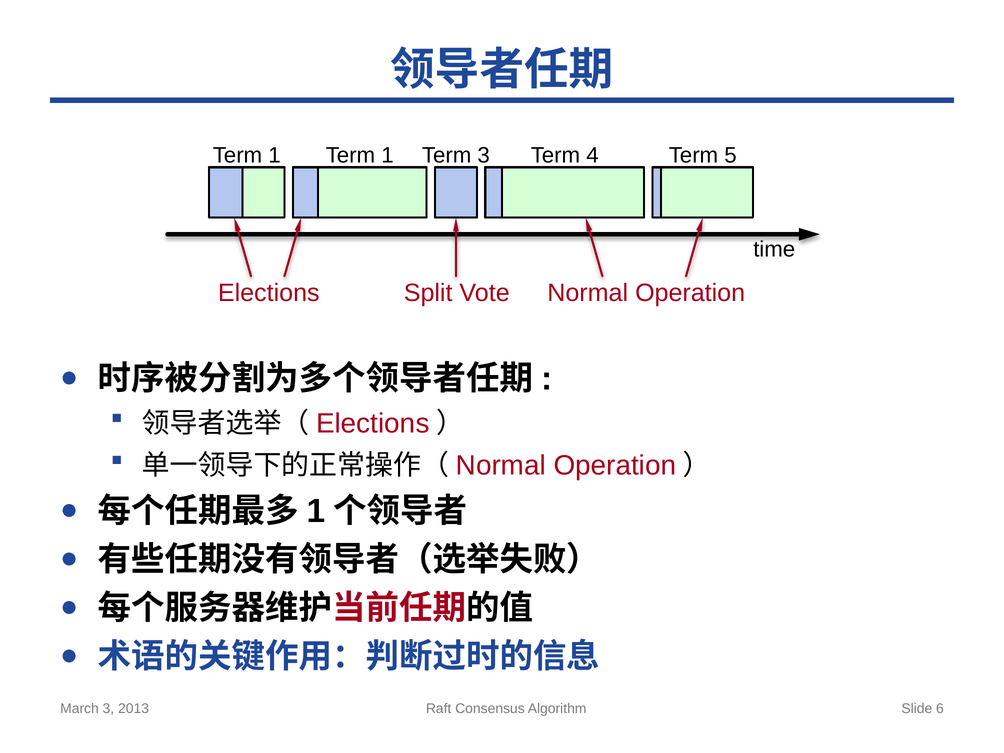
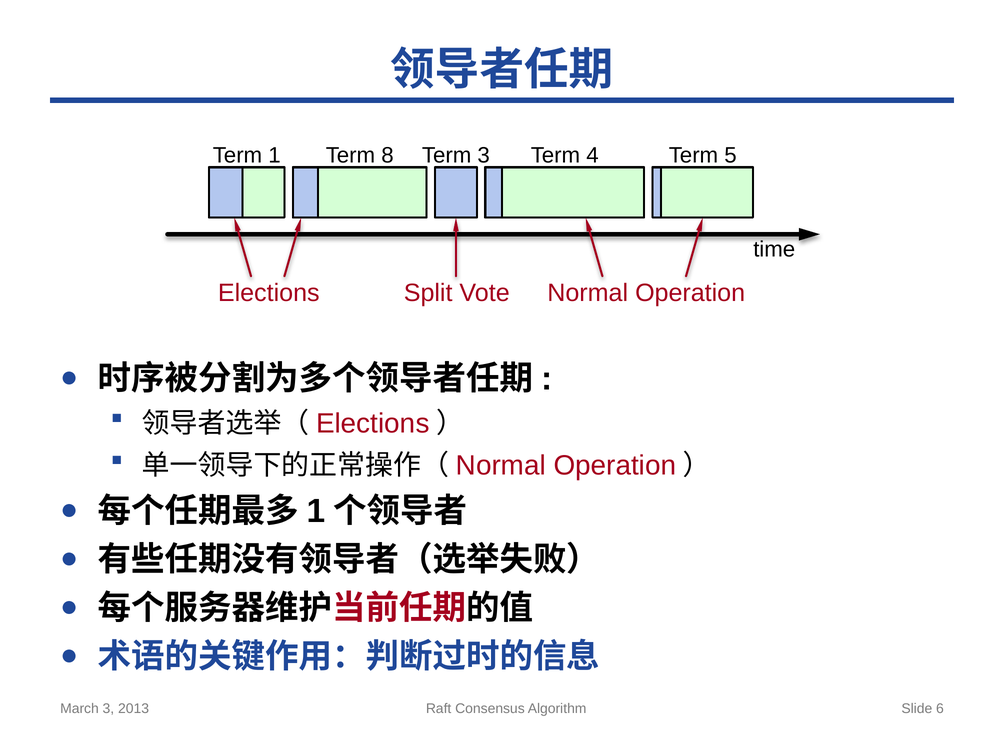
1 Term 1: 1 -> 8 (387, 155)
